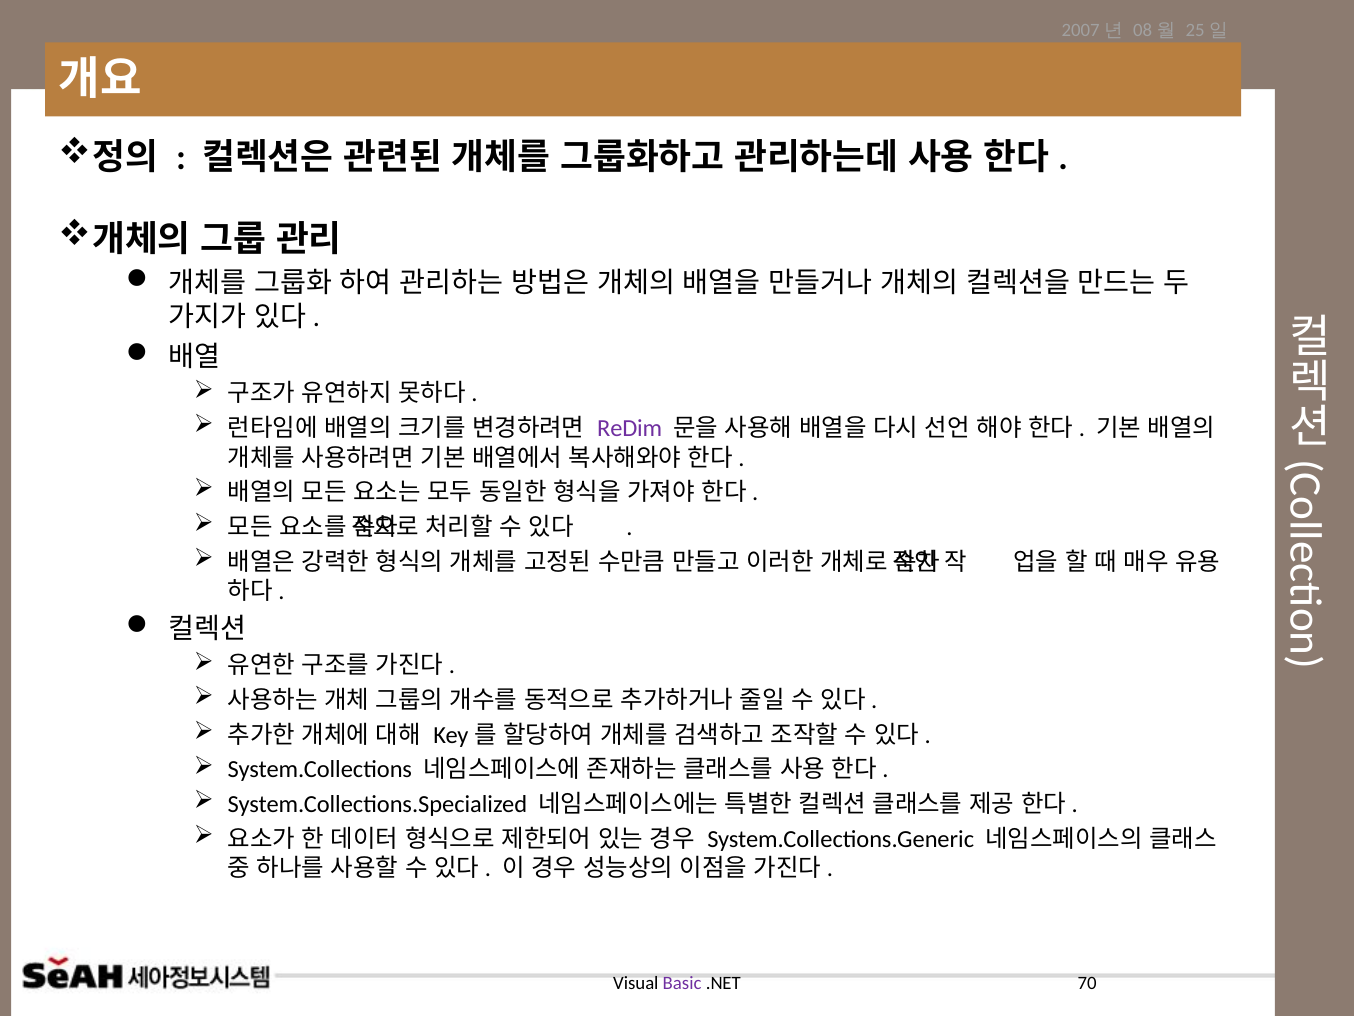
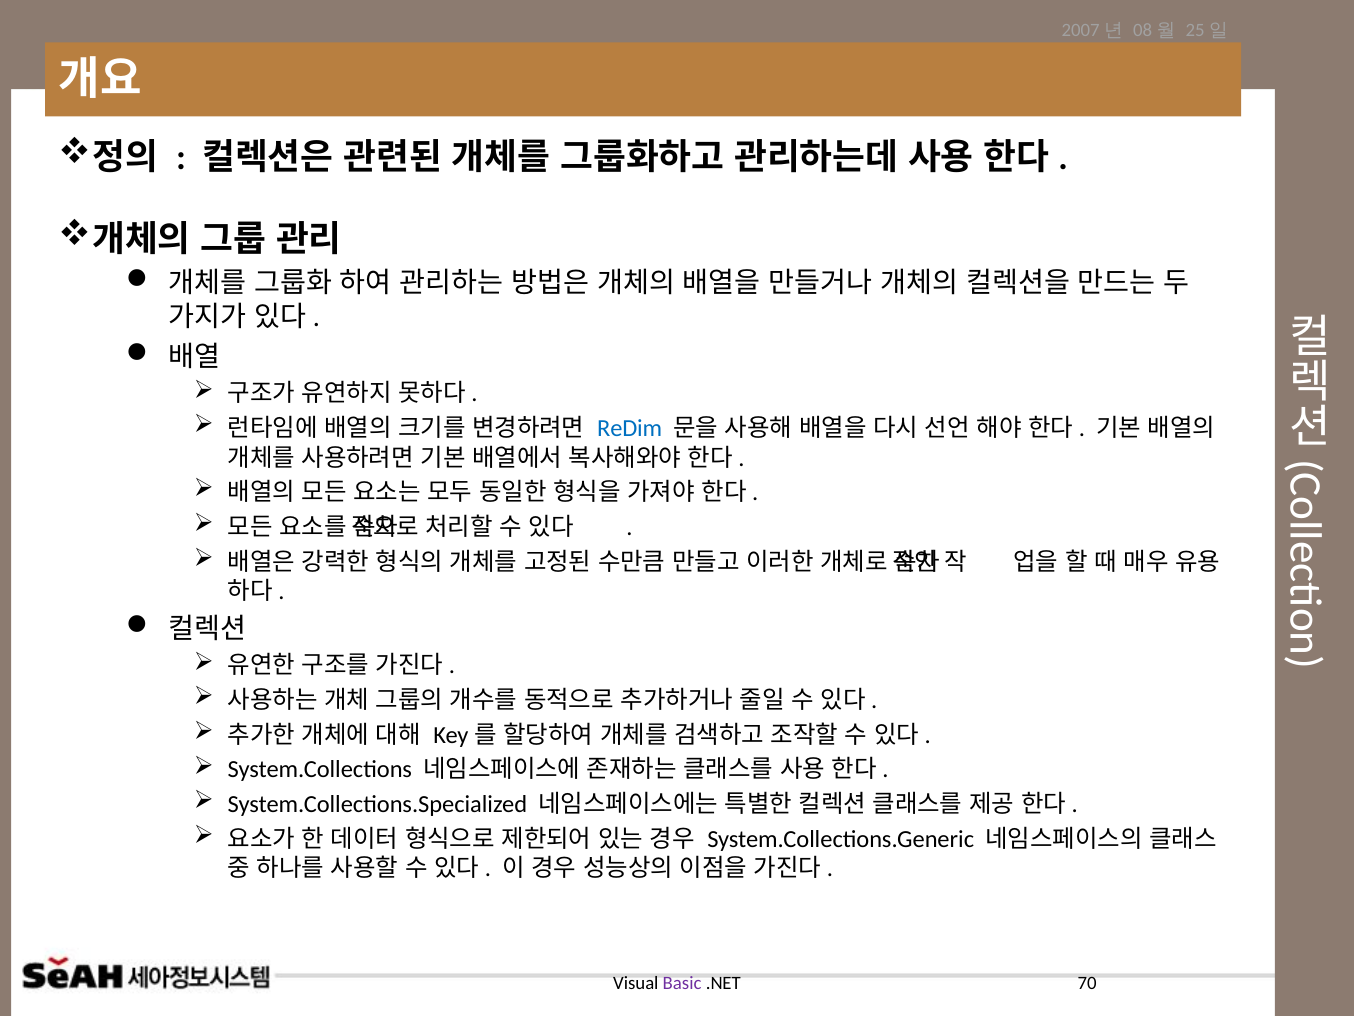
ReDim colour: purple -> blue (630, 428)
